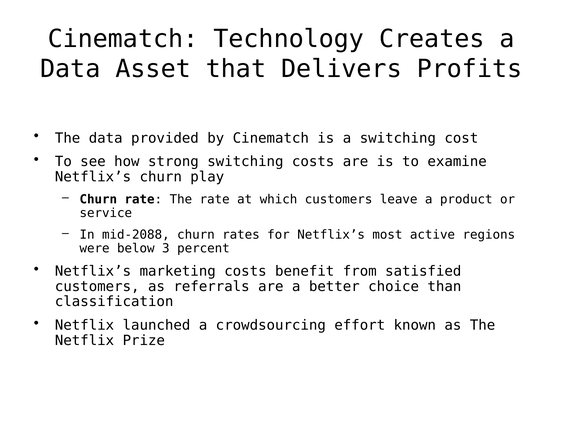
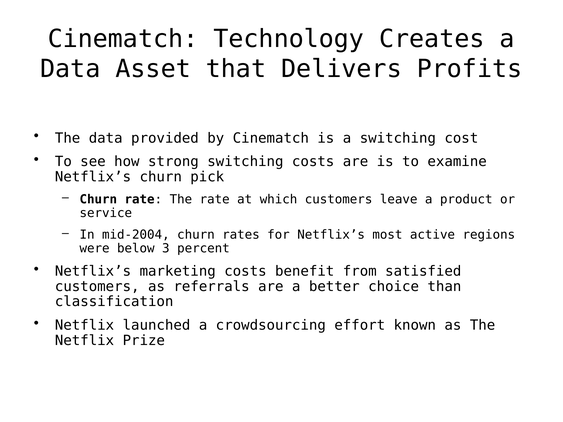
play: play -> pick (207, 177)
mid-2088: mid-2088 -> mid-2004 (136, 235)
